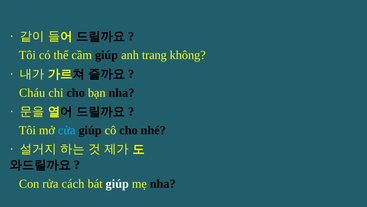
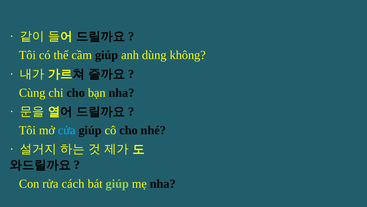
trang: trang -> dùng (154, 55)
Cháu: Cháu -> Cùng (32, 93)
giúp colour: white -> light green (117, 183)
